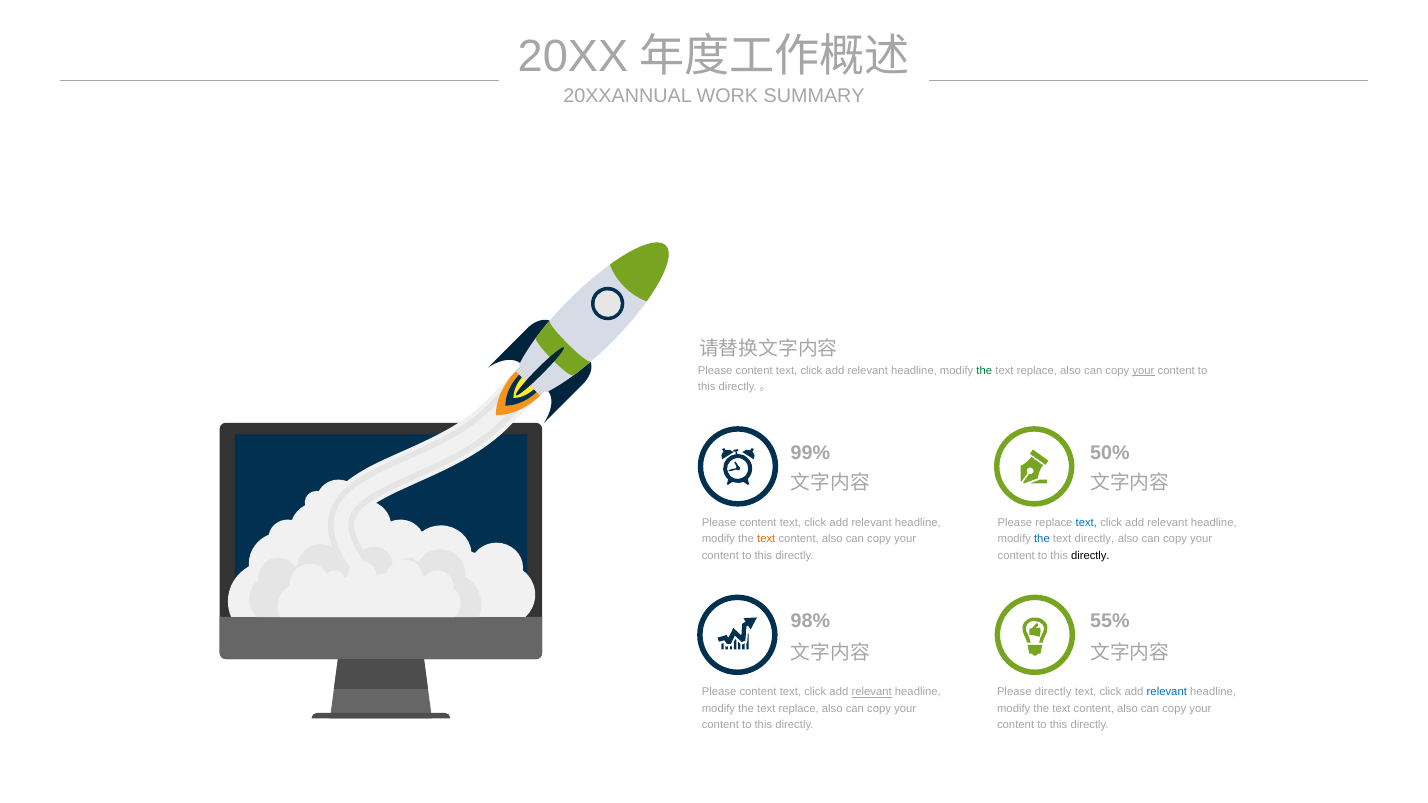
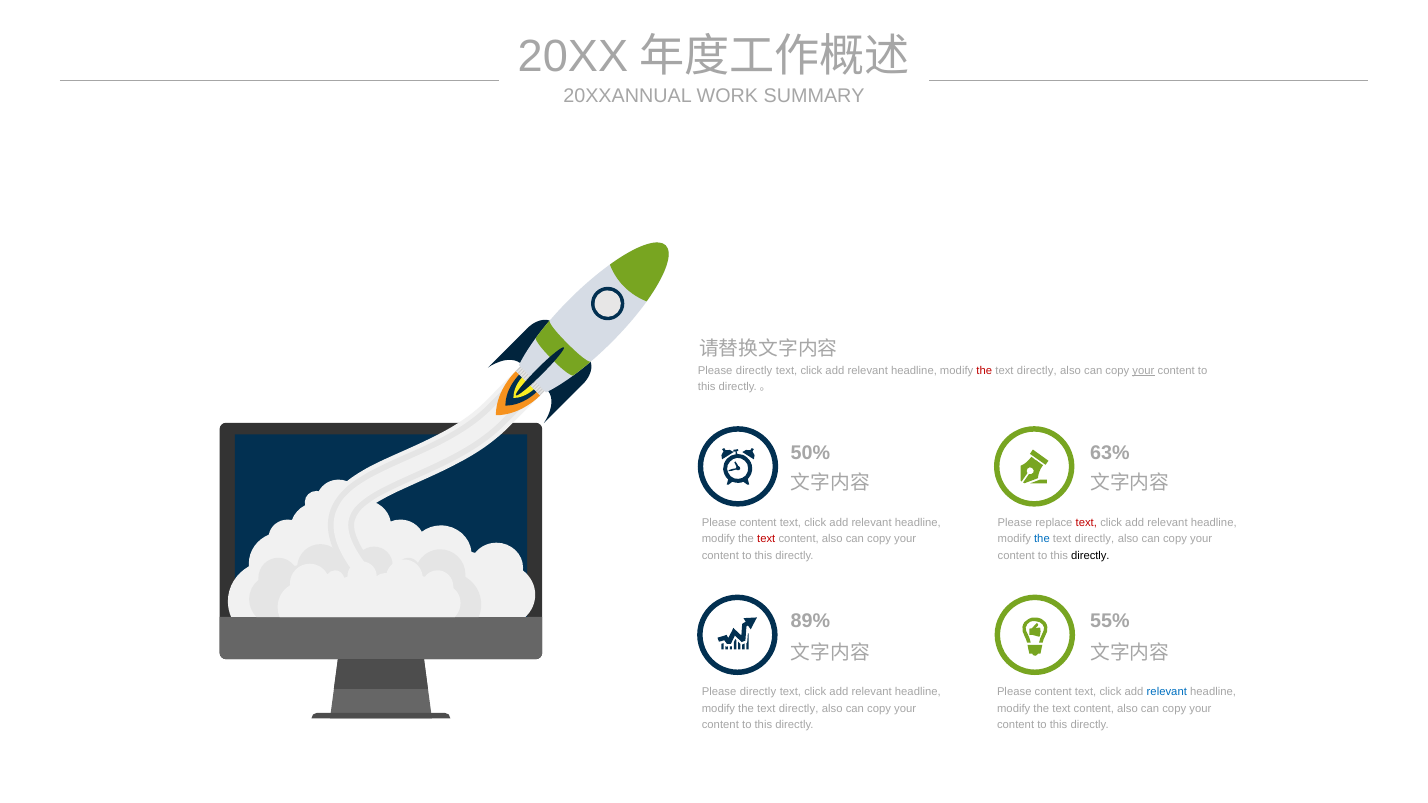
content: content -> directly (754, 370)
the colour: green -> red (984, 370)
replace: replace -> directly (1037, 370)
99%: 99% -> 50% (810, 454)
50%: 50% -> 63% (1110, 454)
text colour: blue -> red (1086, 523)
text colour: orange -> red (766, 539)
98%: 98% -> 89% (810, 621)
content: content -> directly (758, 692)
relevant underline: present -> none (872, 692)
directly: directly -> content (1053, 692)
replace: replace -> directly (799, 709)
